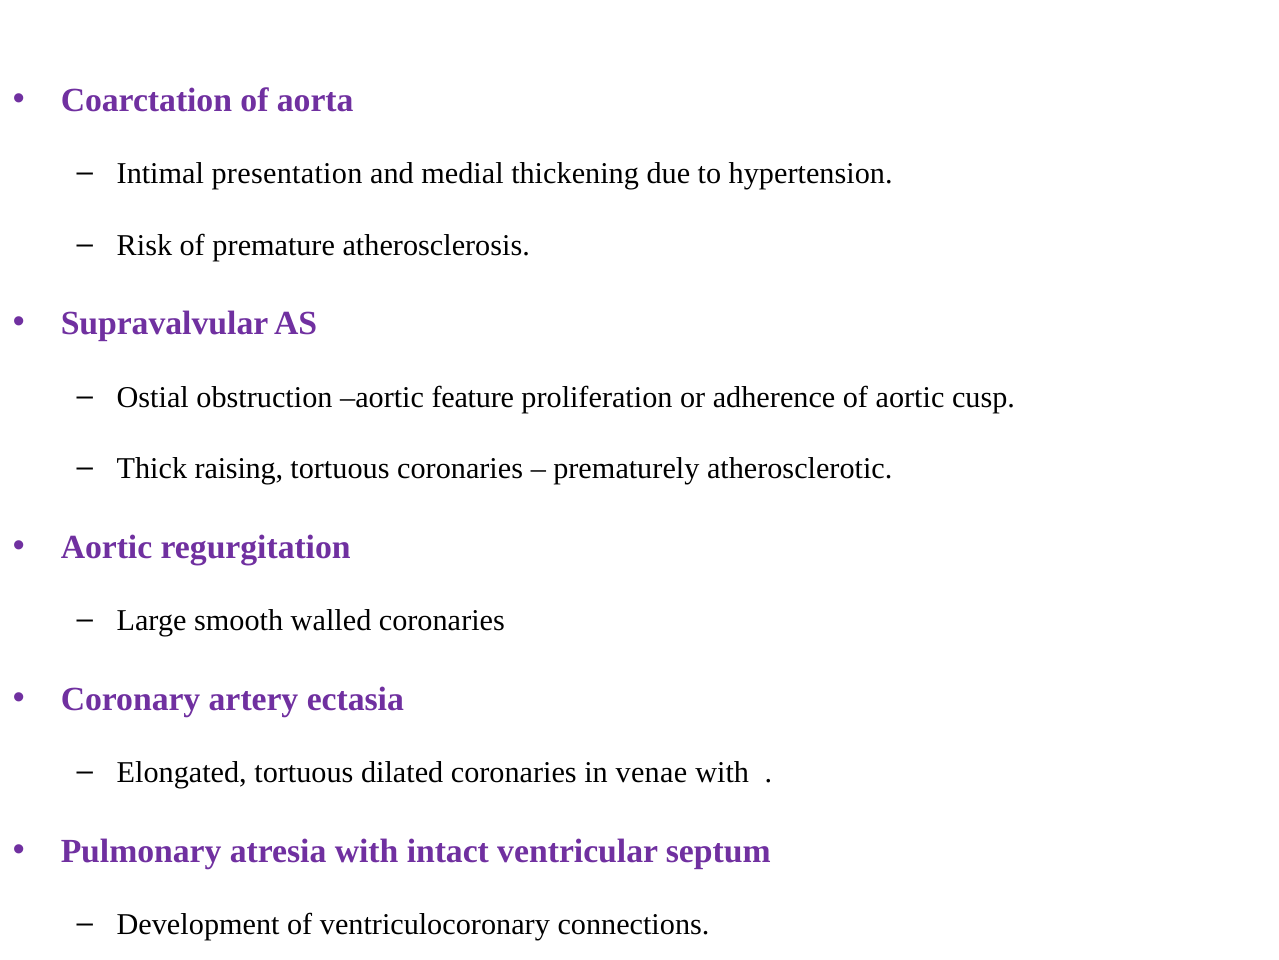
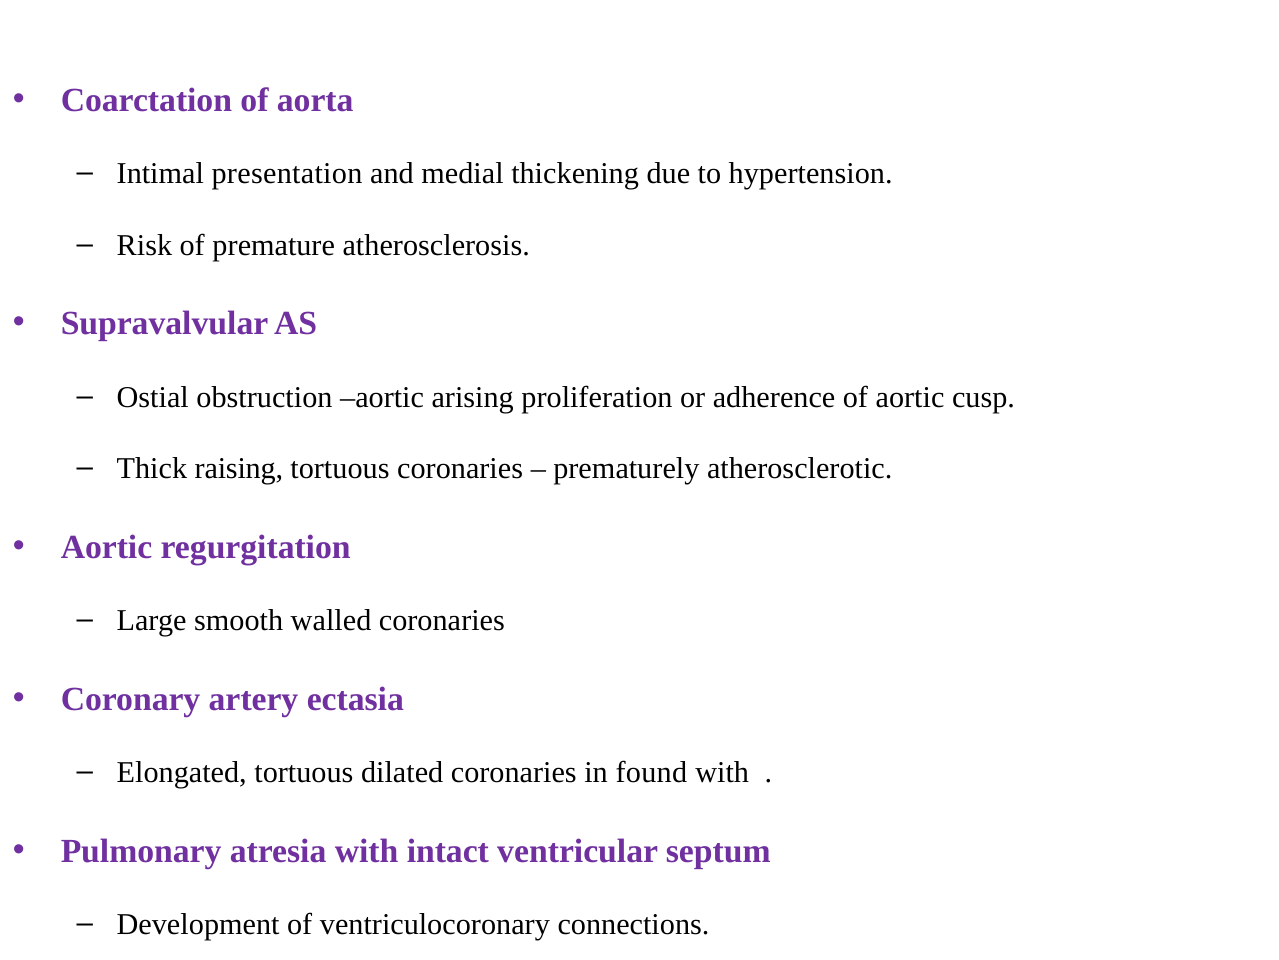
feature: feature -> arising (473, 397)
venae: venae -> found (651, 772)
